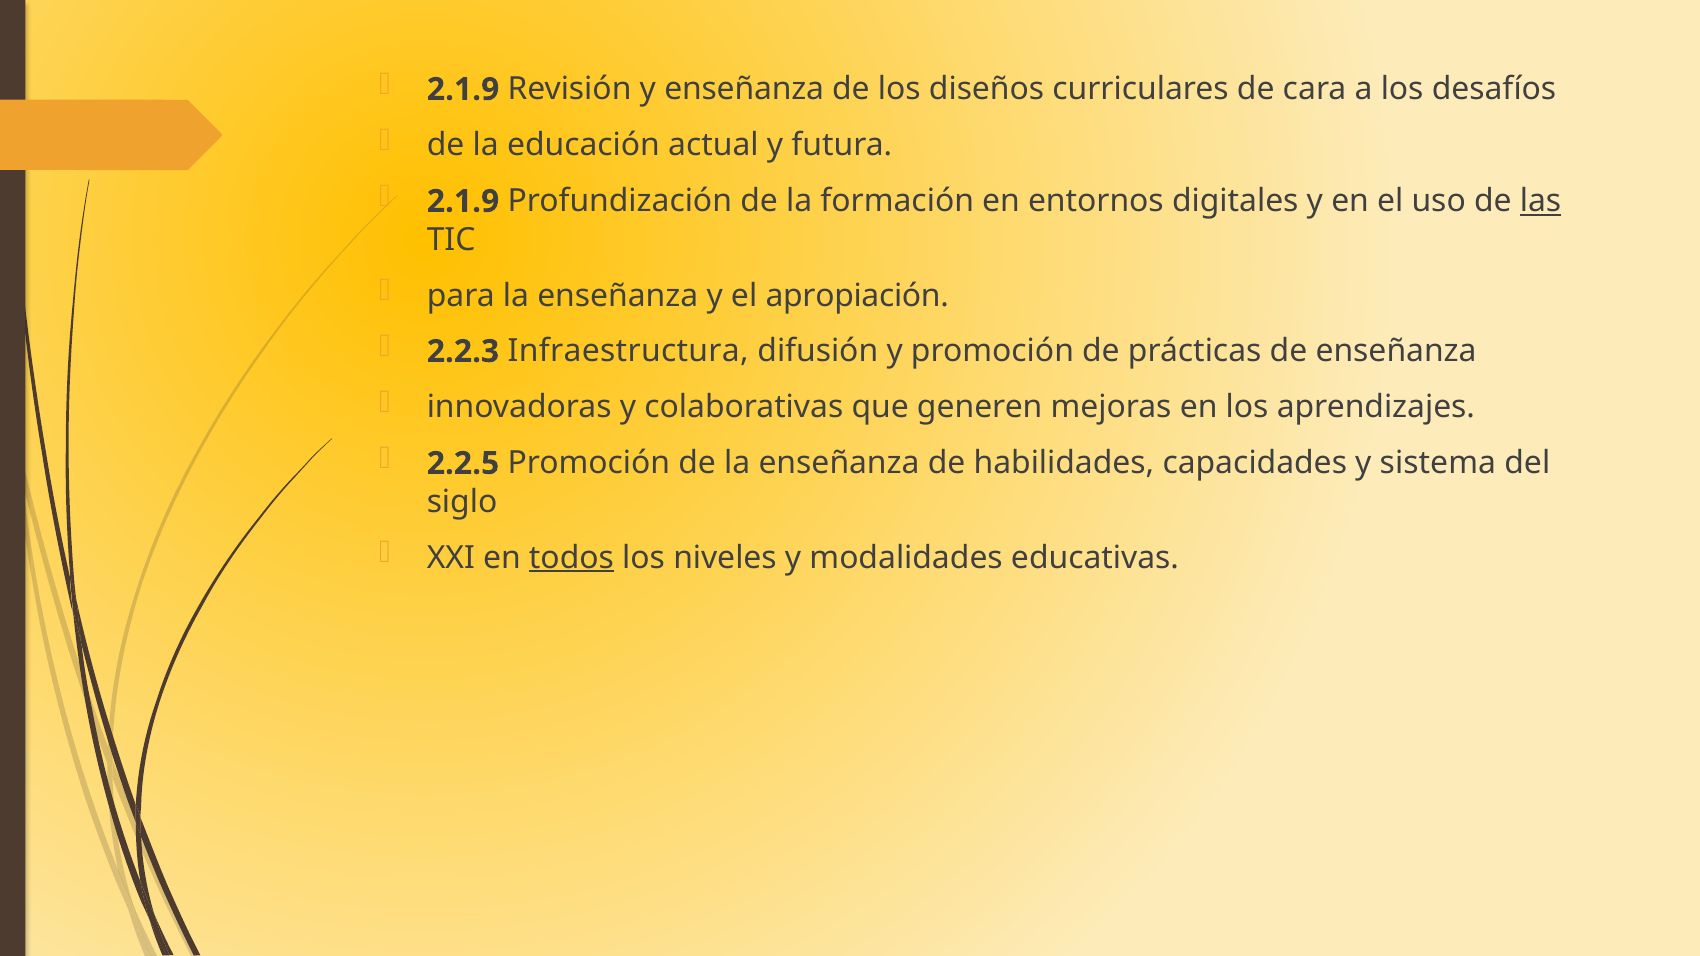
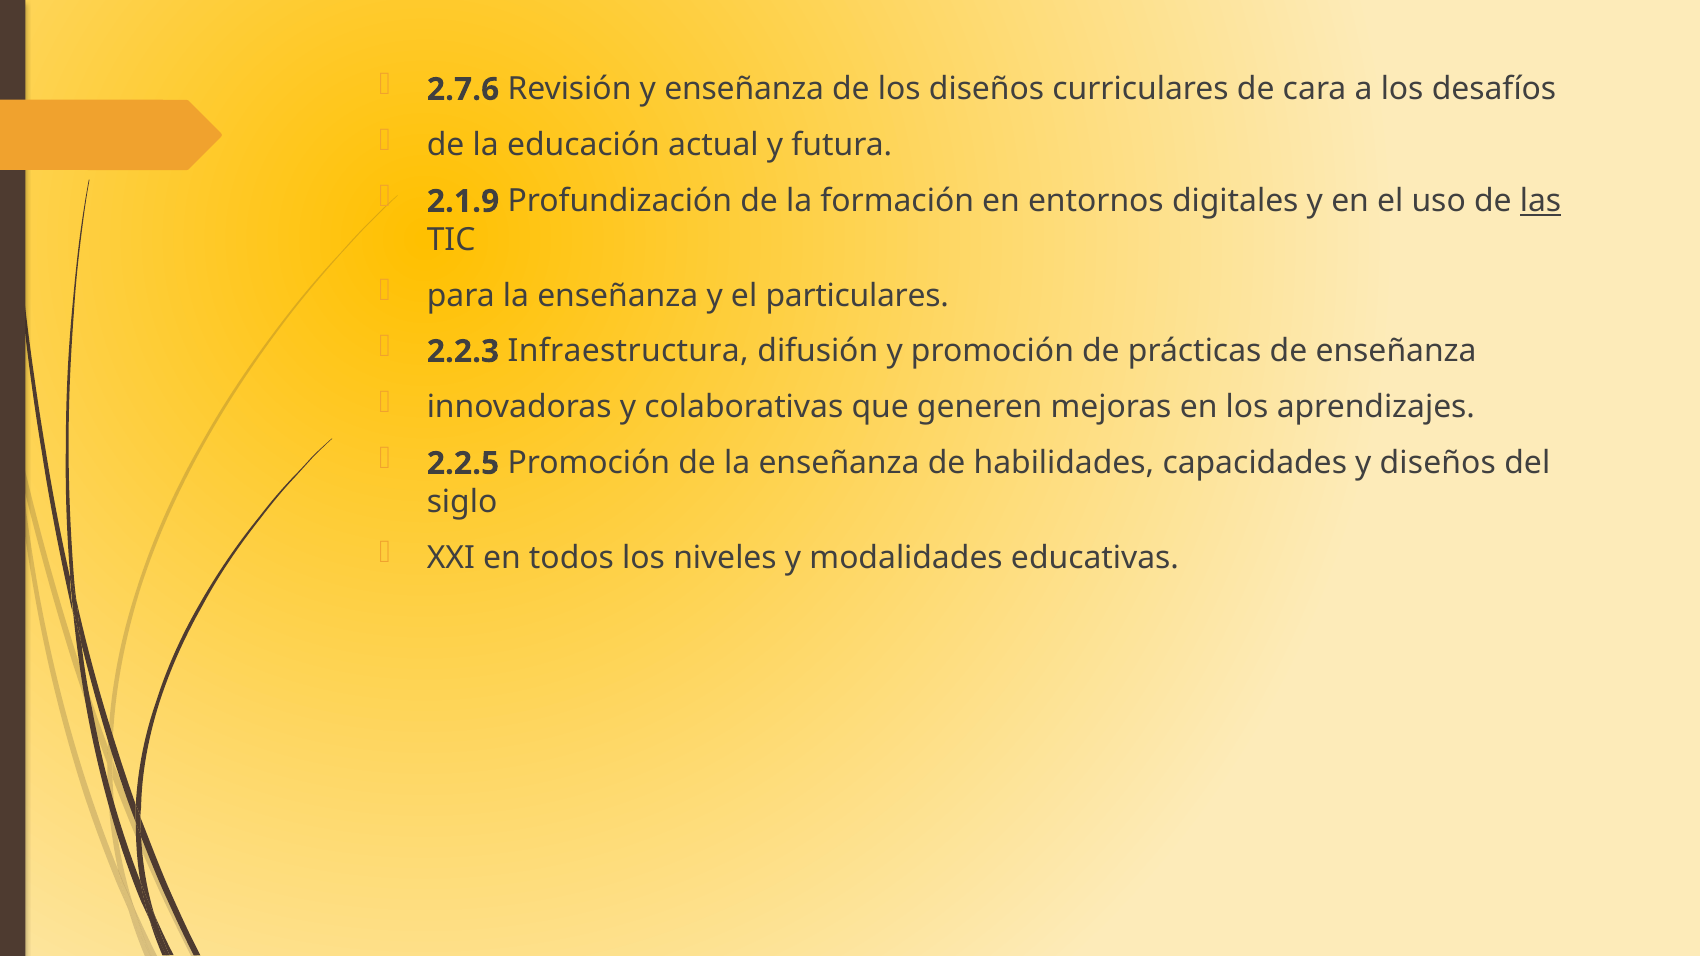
2.1.9: 2.1.9 -> 2.7.6 (463, 89)
apropiación: apropiación -> particulares (857, 296)
y sistema: sistema -> diseños (1438, 463)
todos underline: present -> none (571, 558)
